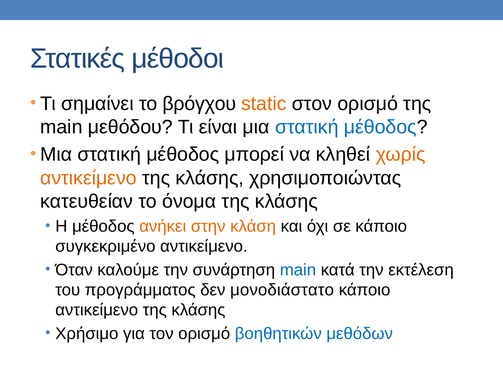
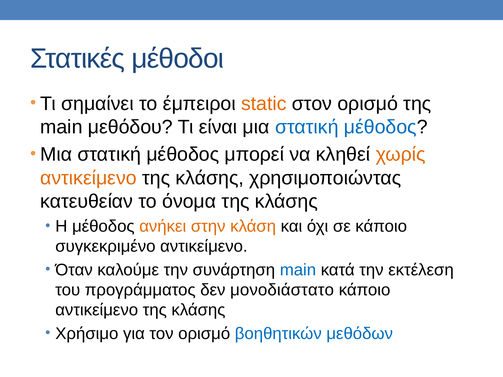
βρόγχου: βρόγχου -> έμπειροι (199, 104)
